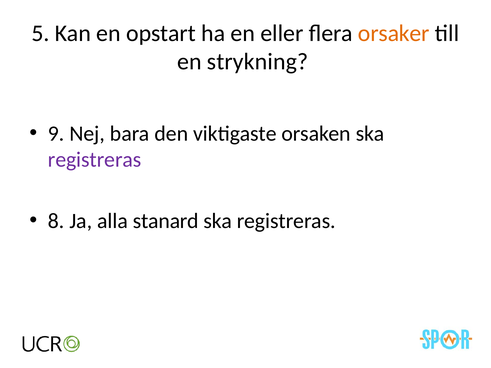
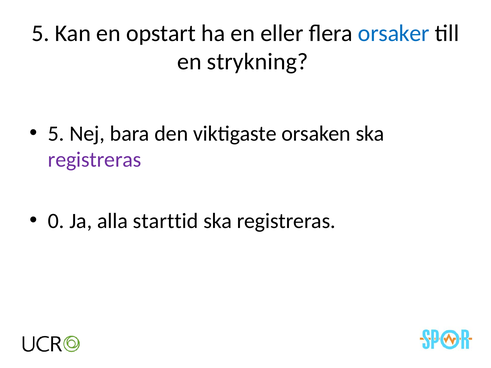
orsaker colour: orange -> blue (394, 33)
9: 9 -> 5 (56, 134)
8: 8 -> 0 (56, 221)
stanard: stanard -> starttid (166, 221)
